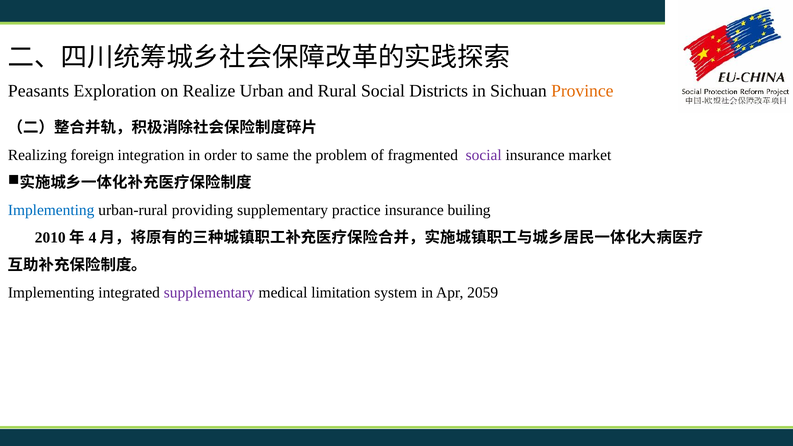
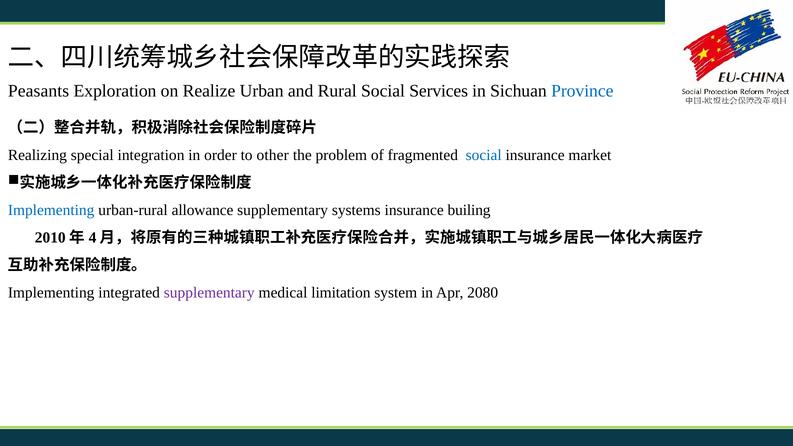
Districts: Districts -> Services (439, 91)
Province colour: orange -> blue (582, 91)
foreign: foreign -> special (92, 155)
same: same -> other (273, 155)
social colour: purple -> blue (484, 155)
providing: providing -> allowance (203, 210)
practice: practice -> systems (356, 210)
2059: 2059 -> 2080 (483, 293)
